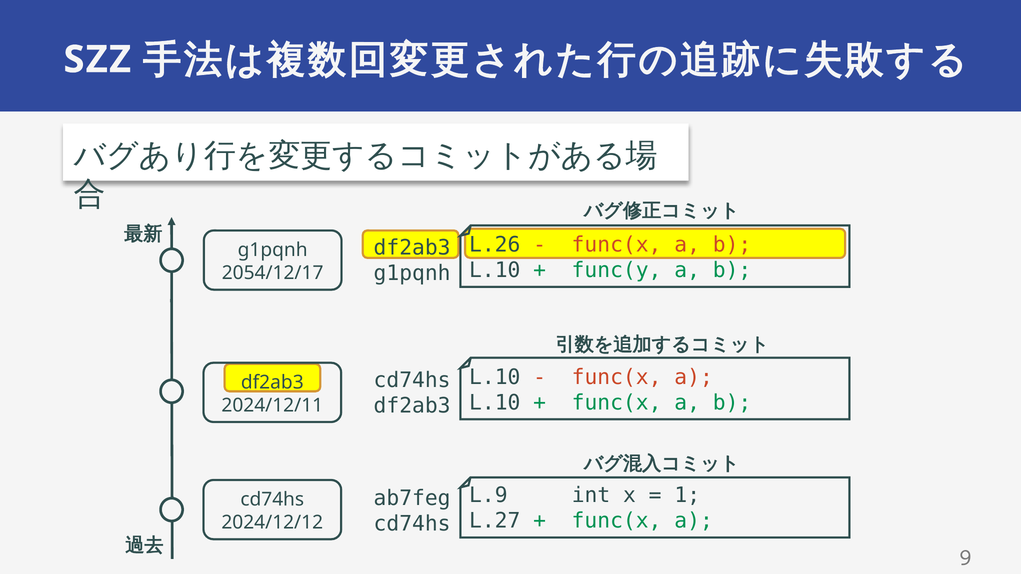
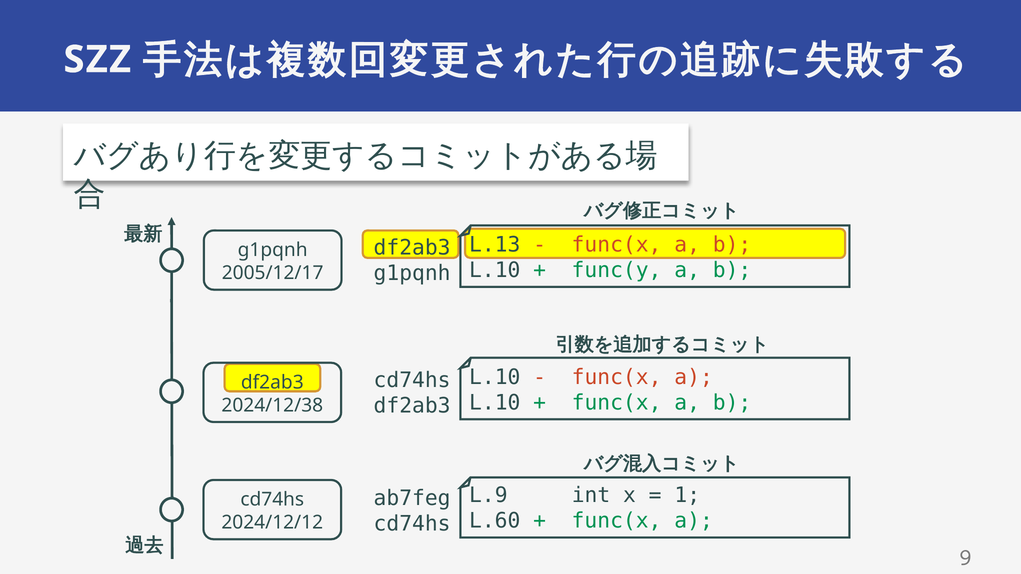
L.26: L.26 -> L.13 (495, 245)
2054/12/17: 2054/12/17 -> 2005/12/17 (273, 273)
2024/12/11: 2024/12/11 -> 2024/12/38 (272, 405)
L.27: L.27 -> L.60 (495, 521)
